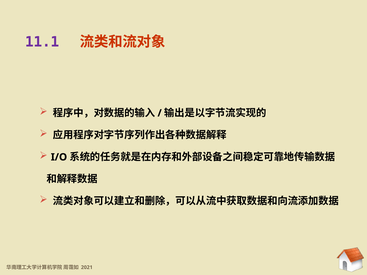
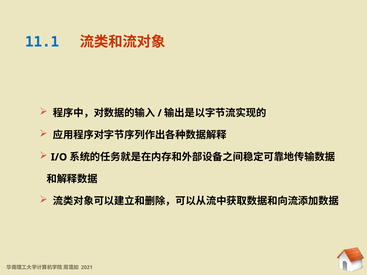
11.1 colour: purple -> blue (42, 42)
